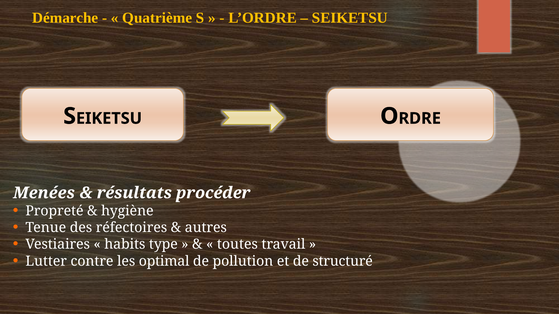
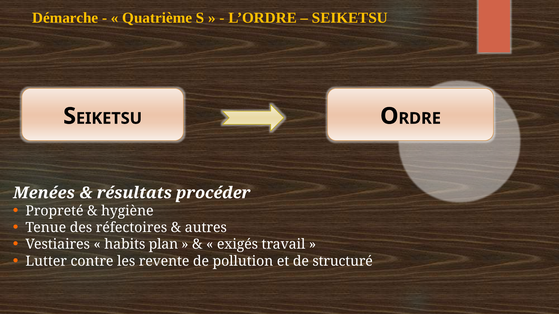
type: type -> plan (163, 245)
toutes: toutes -> exigés (237, 245)
optimal: optimal -> revente (164, 261)
